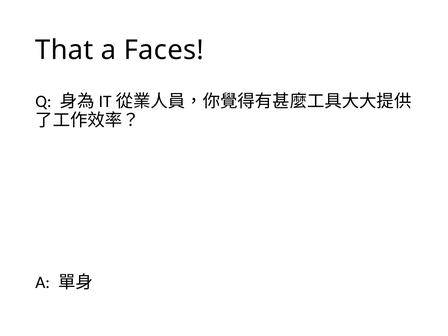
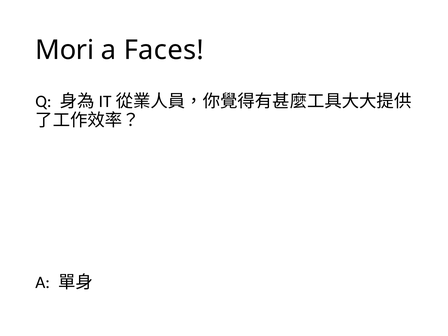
That: That -> Mori (65, 50)
